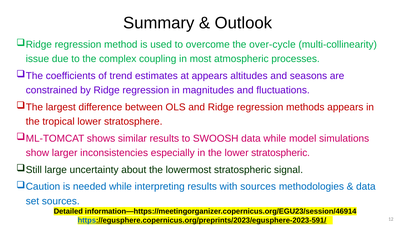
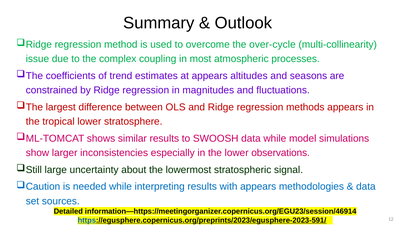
lower stratospheric: stratospheric -> observations (281, 153)
with sources: sources -> appears (258, 187)
